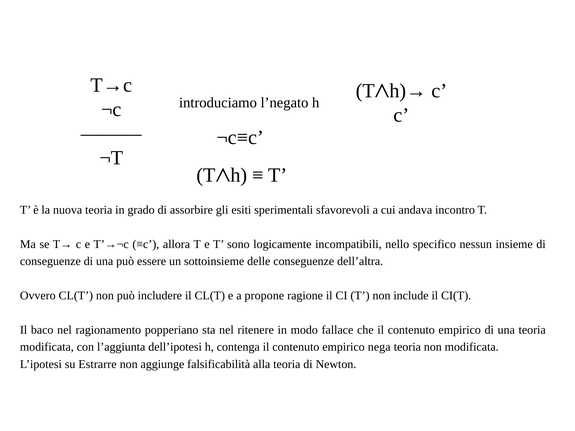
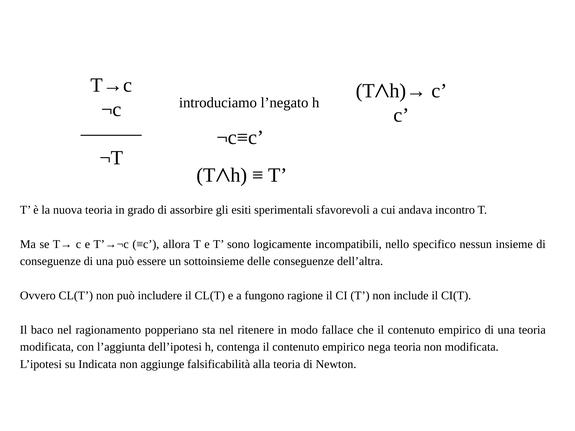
propone: propone -> fungono (264, 296)
Estrarre: Estrarre -> Indicata (98, 364)
